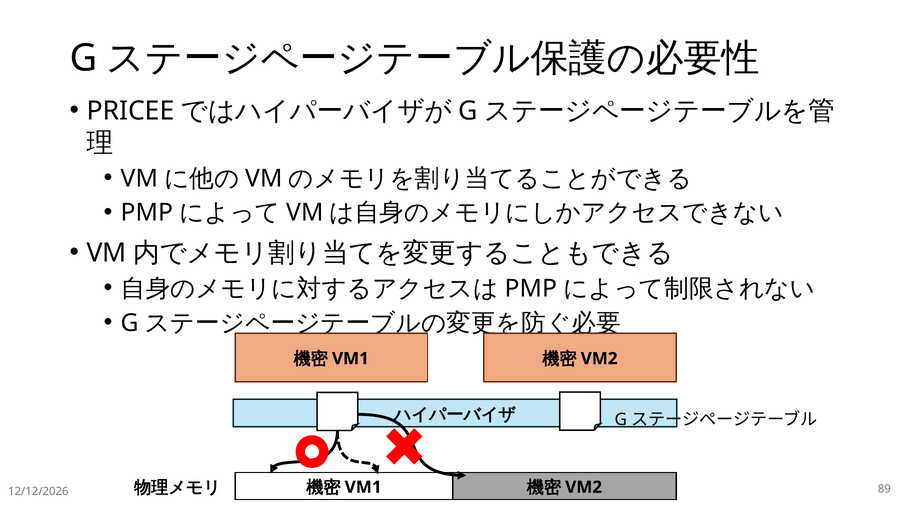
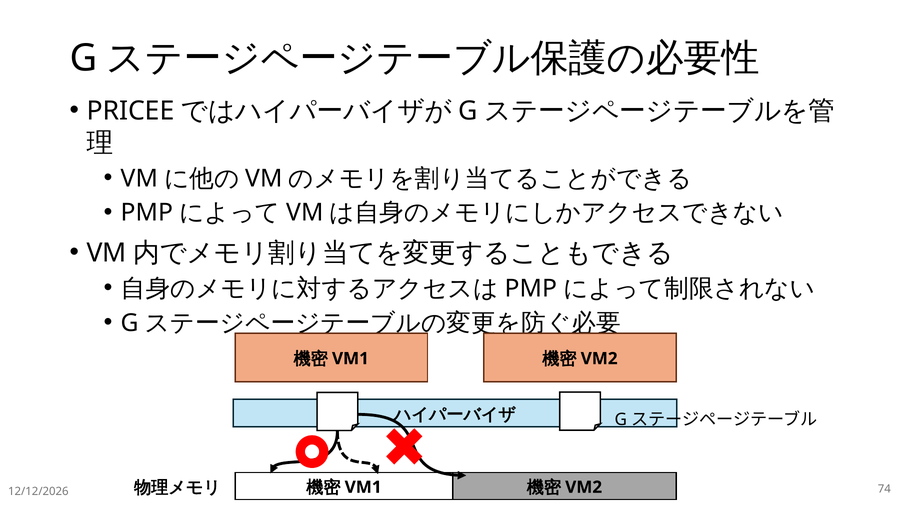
89: 89 -> 74 (884, 489)
